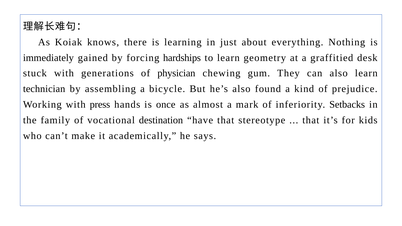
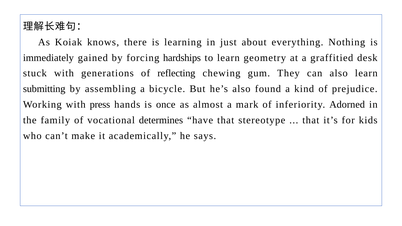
physician: physician -> reflecting (176, 73)
technician: technician -> submitting (44, 89)
Setbacks: Setbacks -> Adorned (347, 105)
destination: destination -> determines (161, 120)
